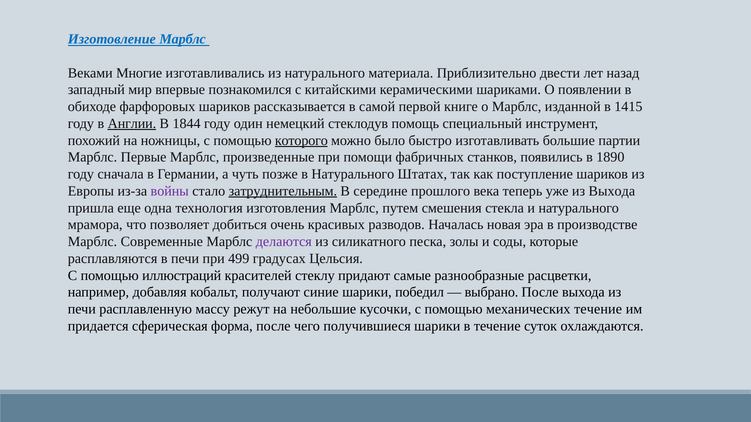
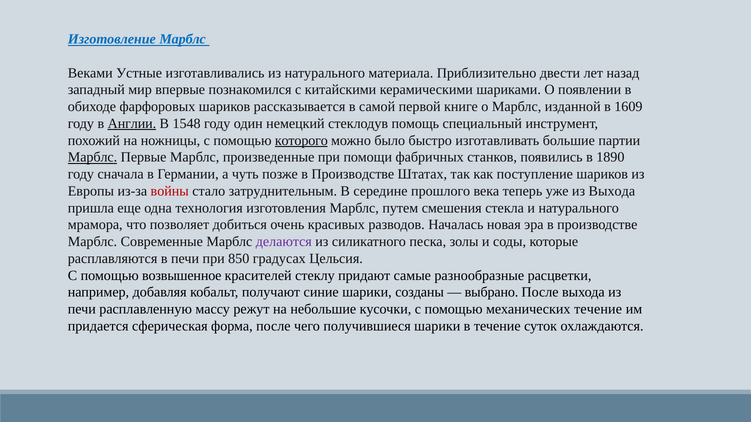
Многие: Многие -> Устные (139, 73)
1415: 1415 -> 1609 (628, 107)
1844: 1844 -> 1548 (187, 124)
Марблс underline: none -> present (93, 157)
позже в Натурального: Натурального -> Производстве (353, 174)
войны colour: purple -> red (170, 191)
затруднительным underline: present -> none (283, 191)
499: 499 -> 850 (239, 259)
иллюстраций: иллюстраций -> возвышенное (182, 276)
победил: победил -> созданы (420, 293)
